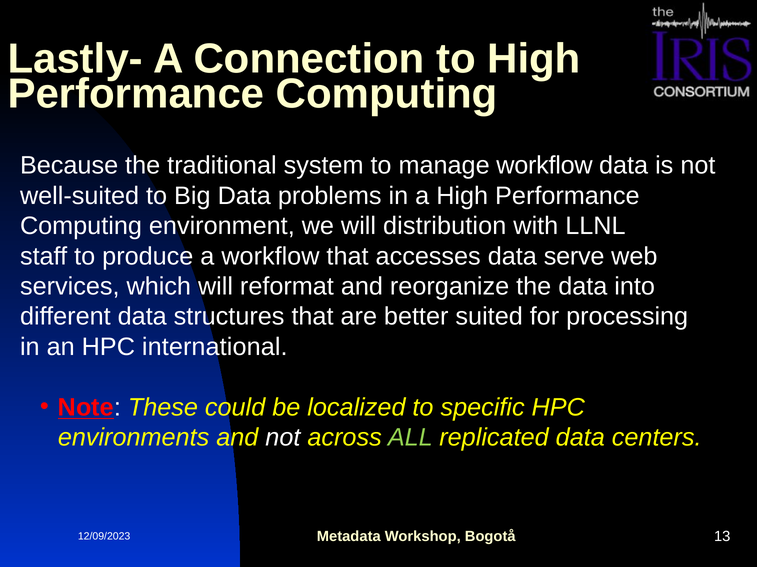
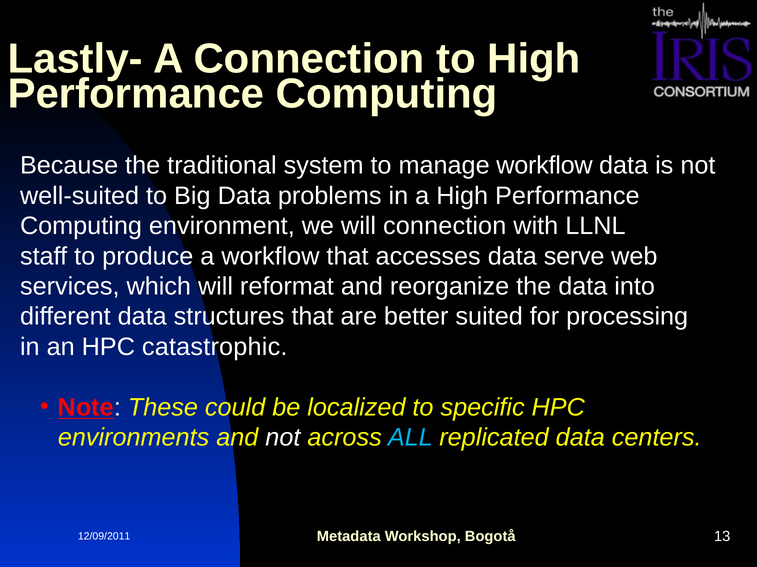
will distribution: distribution -> connection (445, 226)
international: international -> catastrophic (215, 347)
ALL colour: light green -> light blue (410, 438)
12/09/2023: 12/09/2023 -> 12/09/2011 (104, 537)
